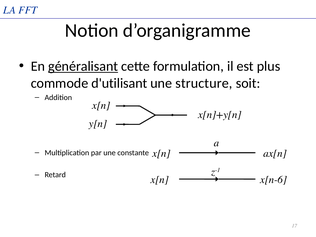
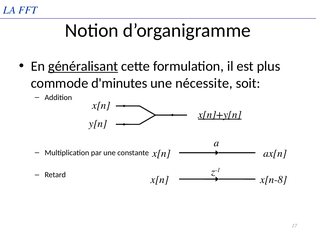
d'utilisant: d'utilisant -> d'minutes (119, 83)
structure: structure -> nécessite (204, 83)
x[n]+y[n underline: none -> present (220, 115)
x[n-6: x[n-6 -> x[n-8 (274, 180)
